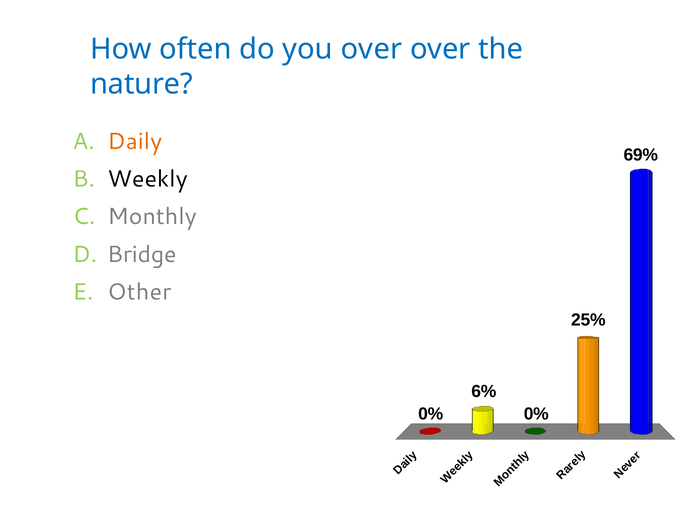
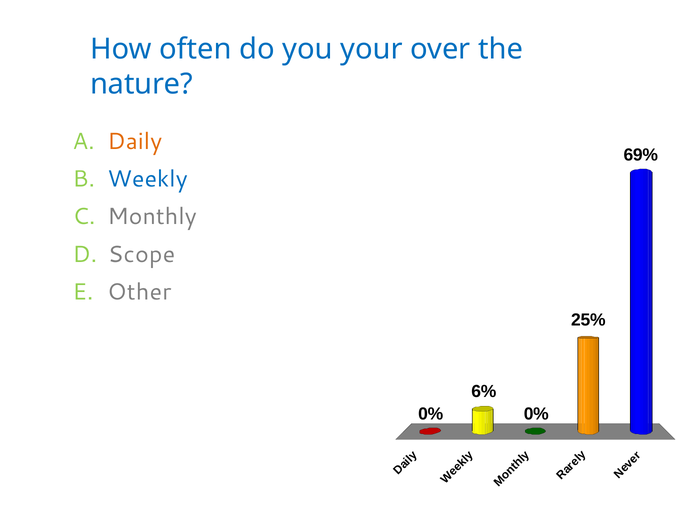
you over: over -> your (372, 49)
Weekly colour: black -> blue (148, 179)
Bridge: Bridge -> Scope (142, 254)
